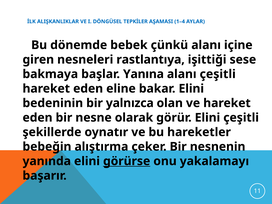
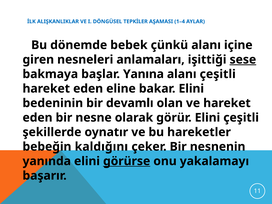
rastlantıya: rastlantıya -> anlamaları (151, 60)
sese underline: none -> present (243, 60)
yalnızca: yalnızca -> devamlı (130, 103)
alıştırma: alıştırma -> kaldığını (101, 147)
